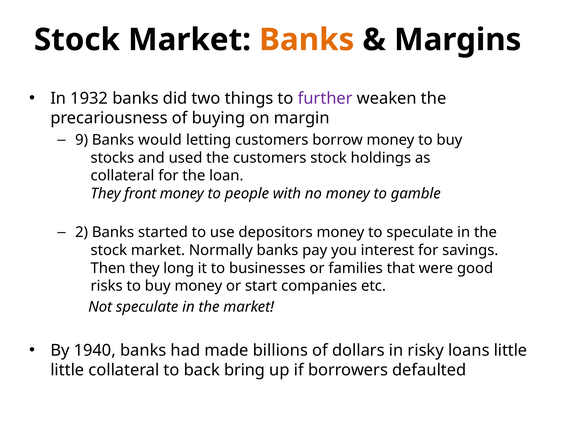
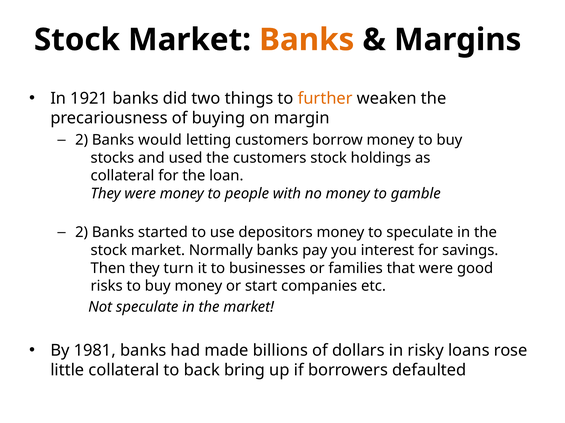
1932: 1932 -> 1921 (89, 99)
further colour: purple -> orange (325, 99)
9: 9 -> 2 (82, 140)
They front: front -> were (140, 194)
long: long -> turn (179, 269)
1940: 1940 -> 1981 (95, 351)
loans little: little -> rose (511, 351)
